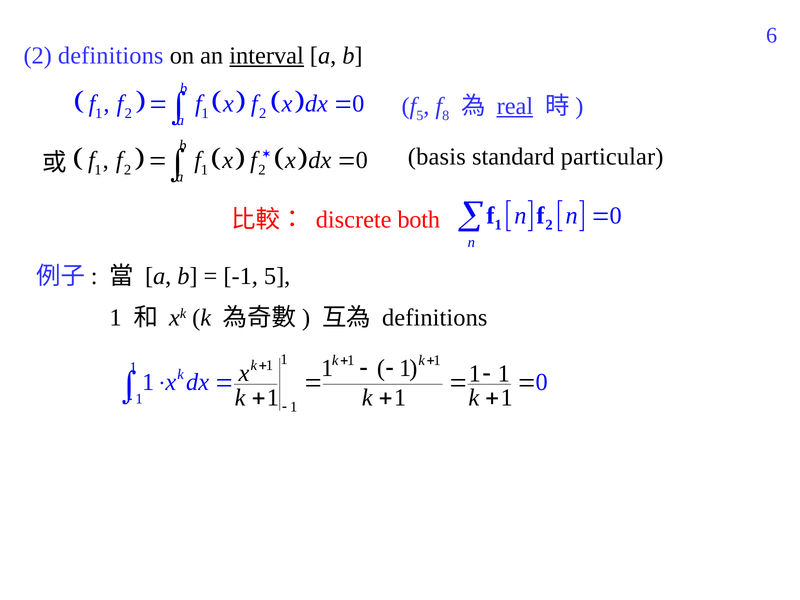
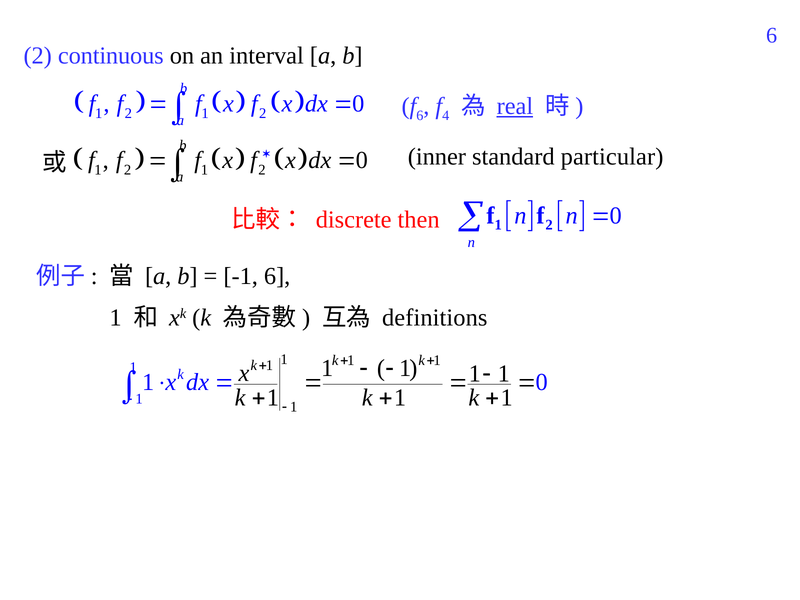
2 definitions: definitions -> continuous (111, 56)
interval underline: present -> none (267, 56)
5: 5 -> 6 (420, 116)
8: 8 -> 4 (446, 116)
basis: basis -> inner (437, 157)
both: both -> then (419, 219)
-1 5: 5 -> 6 (277, 276)
